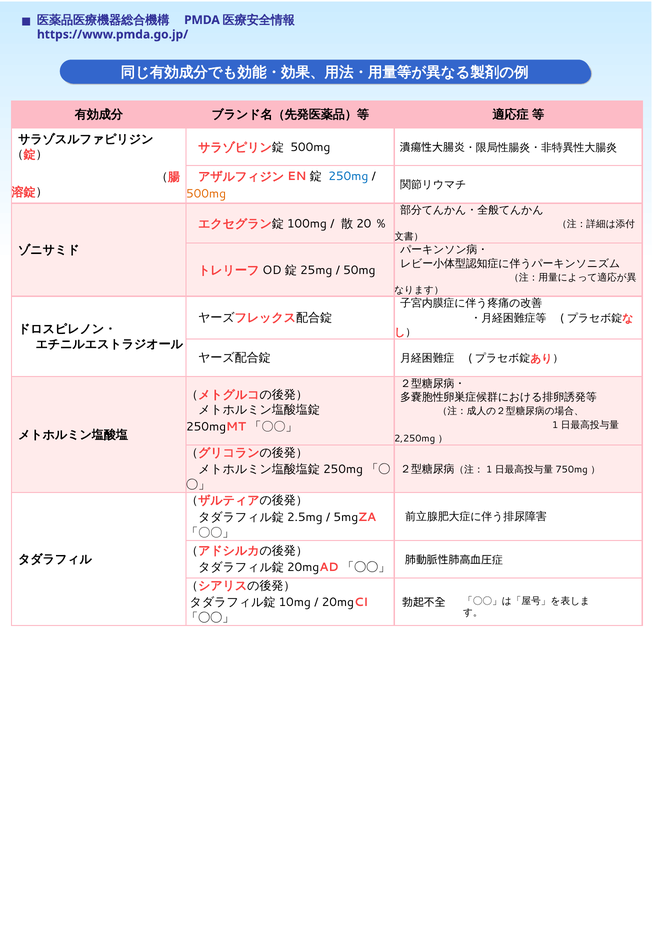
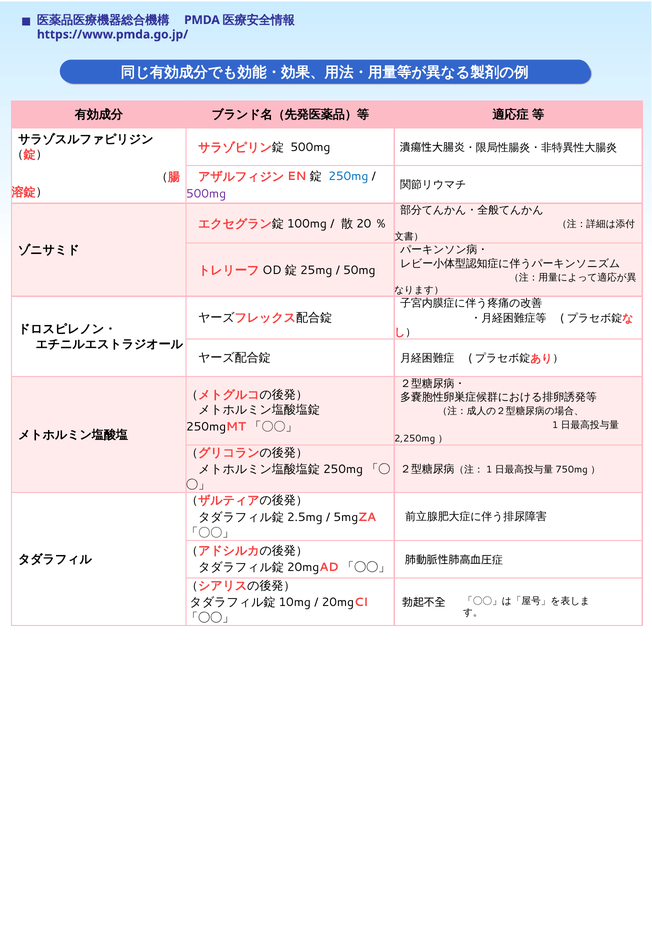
500mg colour: orange -> purple (206, 194)
